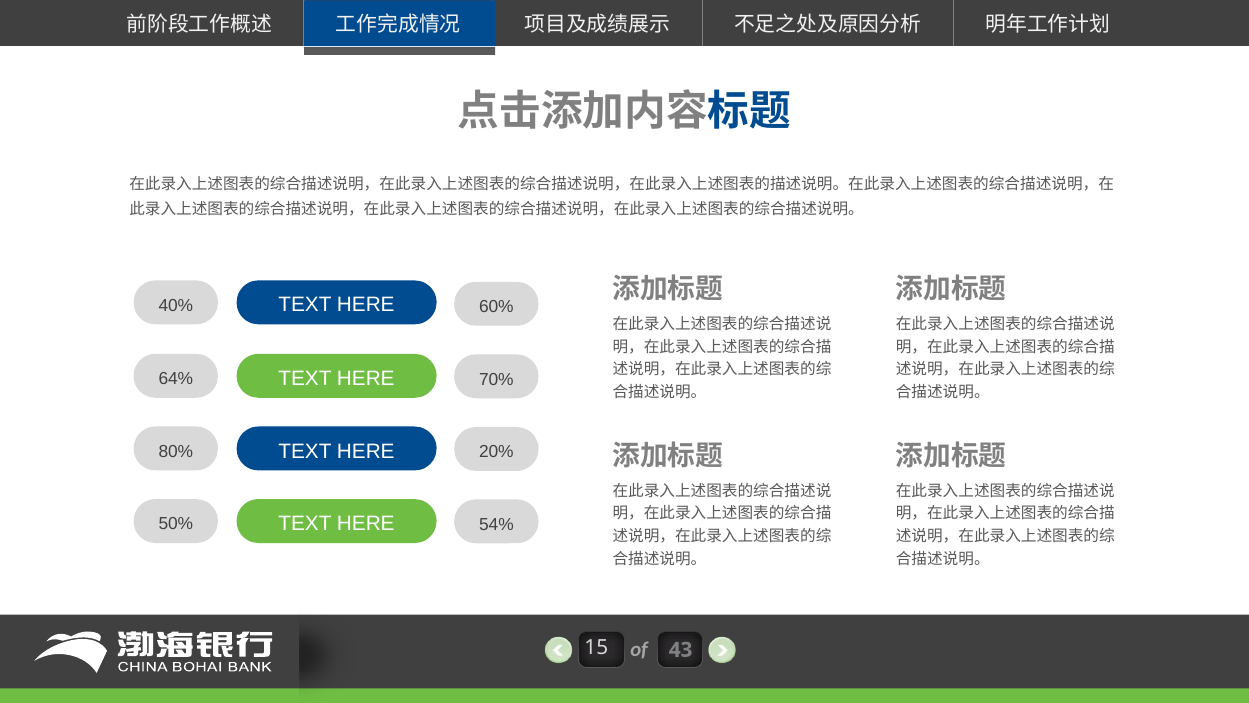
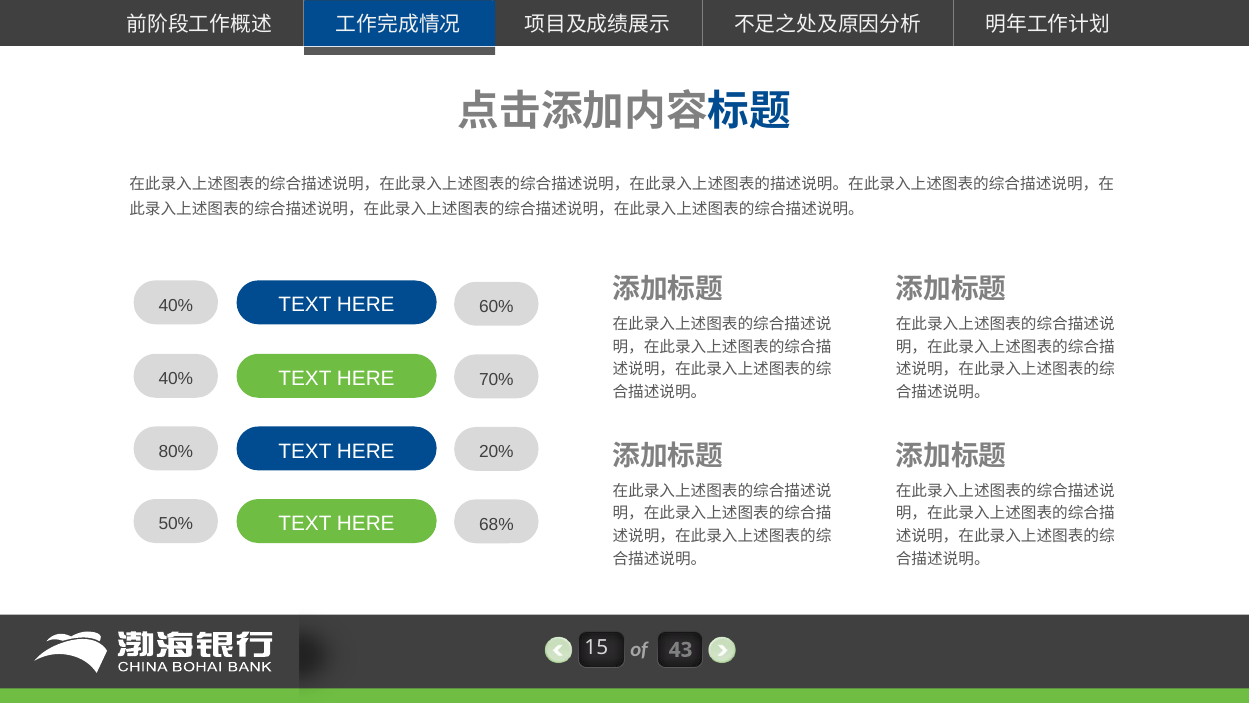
64%: 64% -> 40% (176, 379)
54%: 54% -> 68% (496, 524)
